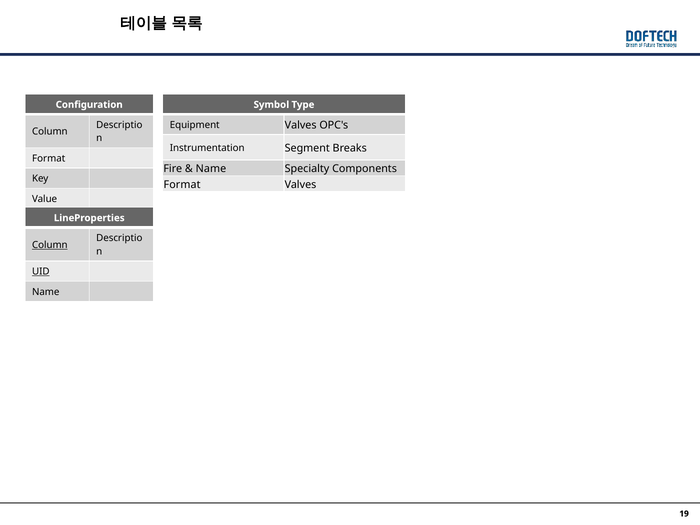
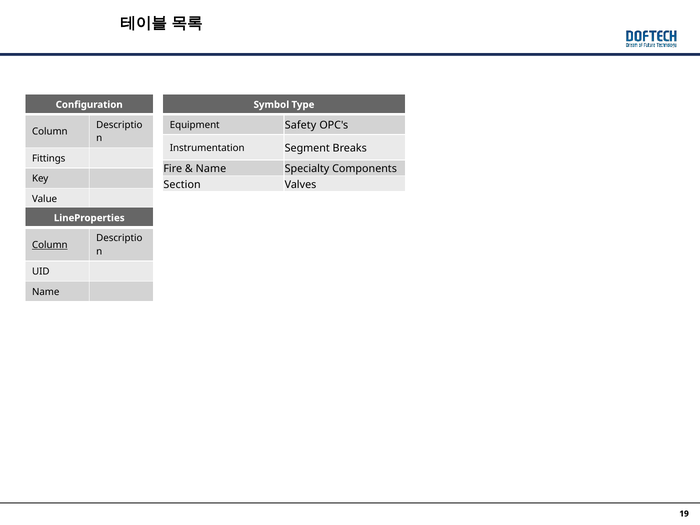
Equipment Valves: Valves -> Safety (301, 125)
Format: Format -> Fittings (49, 158)
Format: Format -> Section (182, 185)
UID underline: present -> none (41, 272)
